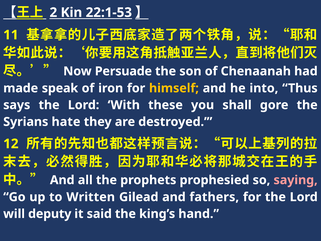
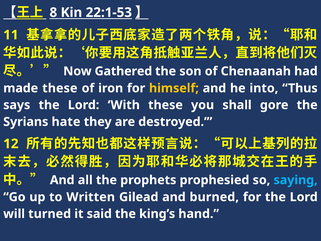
2: 2 -> 8 (53, 12)
Persuade: Persuade -> Gathered (123, 71)
made speak: speak -> these (60, 88)
saying colour: pink -> light blue (296, 180)
fathers: fathers -> burned (214, 197)
deputy: deputy -> turned (50, 214)
